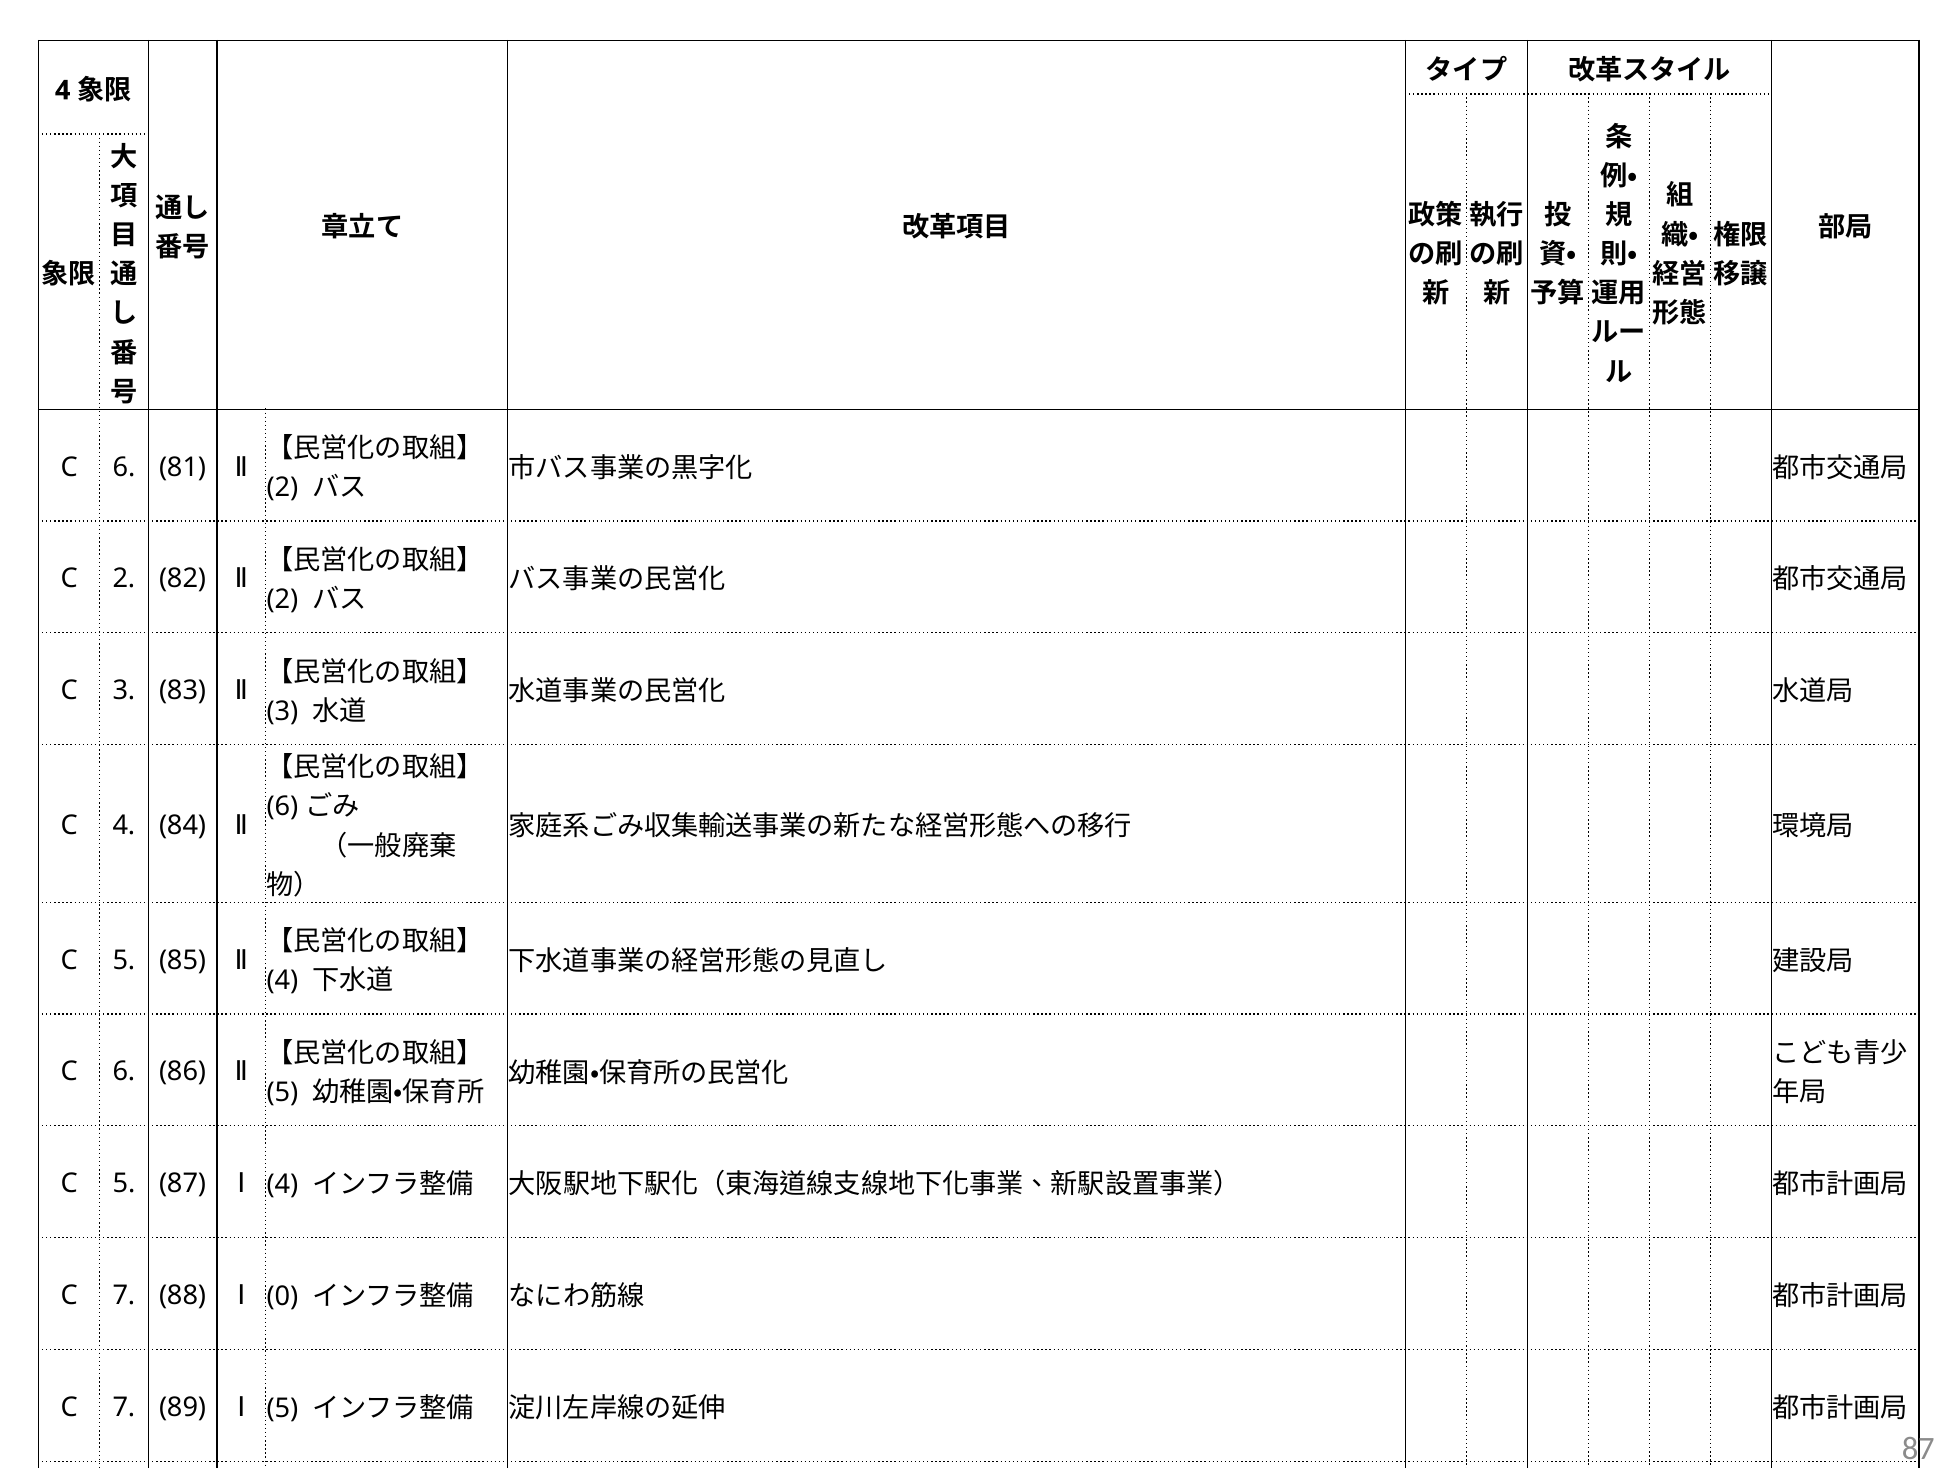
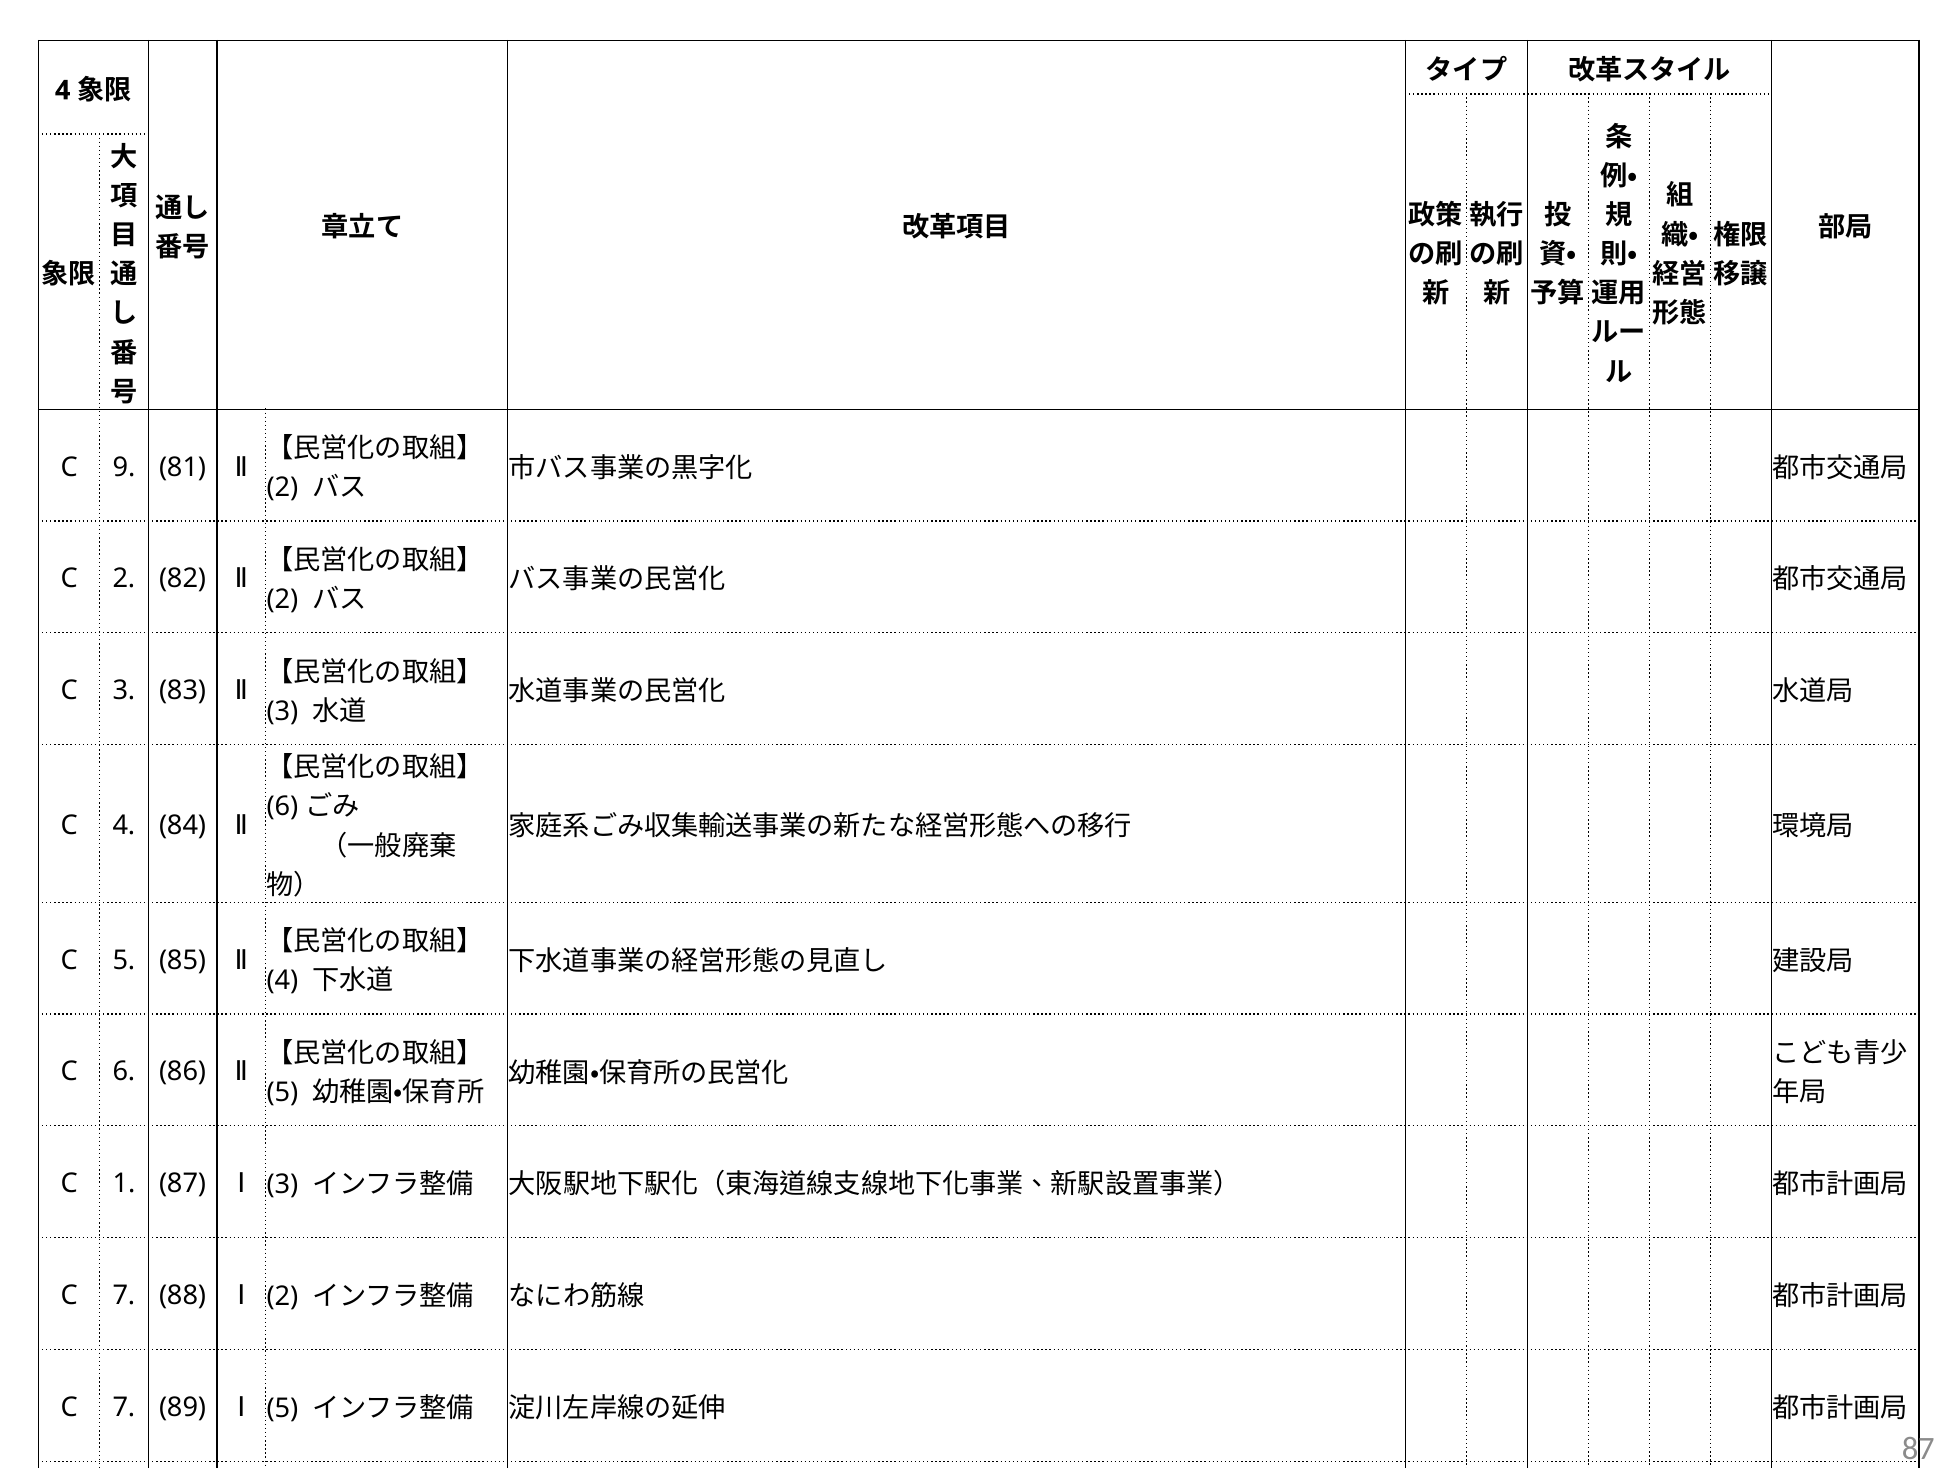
6: 6 -> 9 (124, 467)
5: 5 -> 1 (124, 1184)
Ⅰ 4: 4 -> 3 (283, 1185)
Ⅰ 0: 0 -> 2 (283, 1297)
